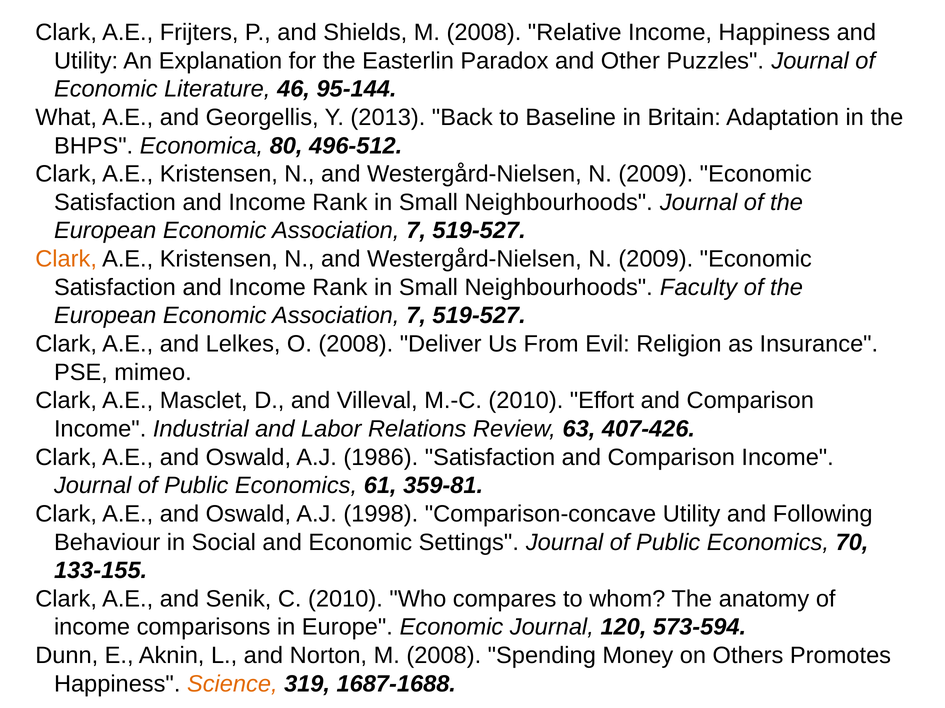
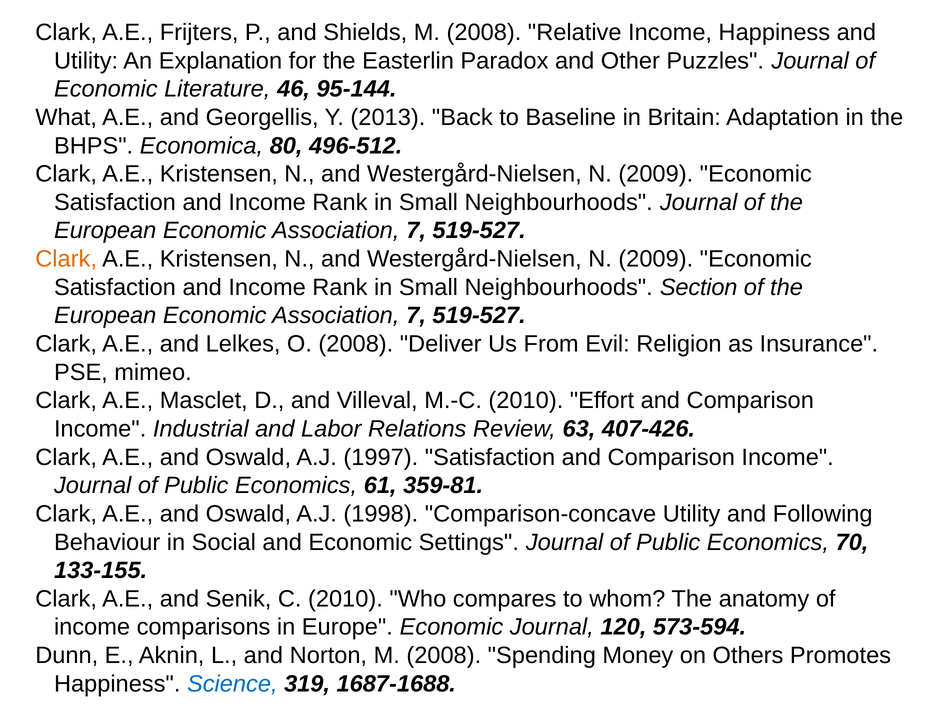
Faculty: Faculty -> Section (699, 288)
1986: 1986 -> 1997 (381, 458)
Science colour: orange -> blue (232, 685)
